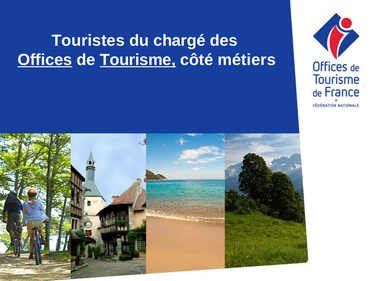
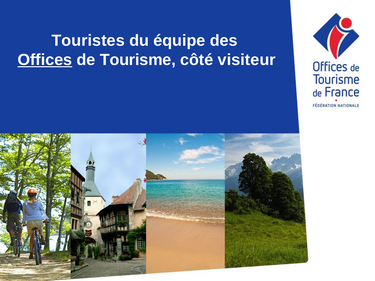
chargé: chargé -> équipe (179, 41)
Tourisme underline: present -> none (138, 60)
métiers: métiers -> visiteur (247, 60)
